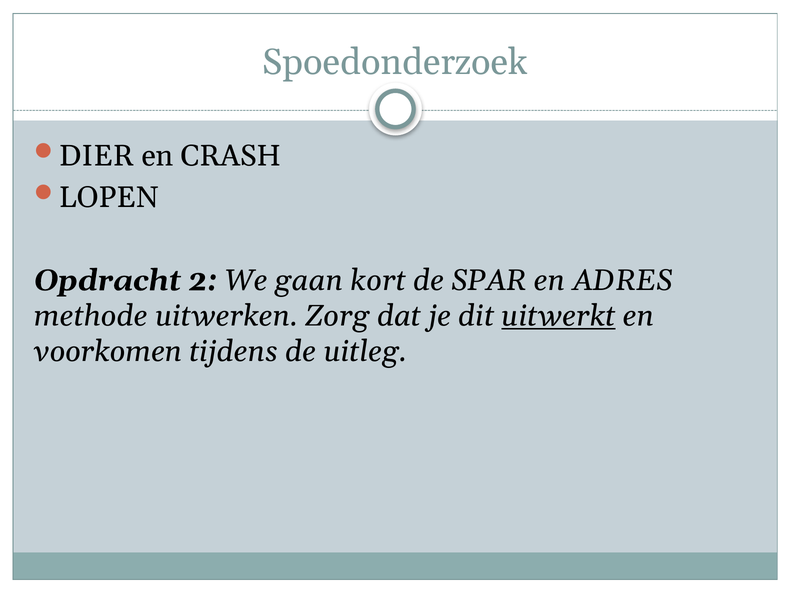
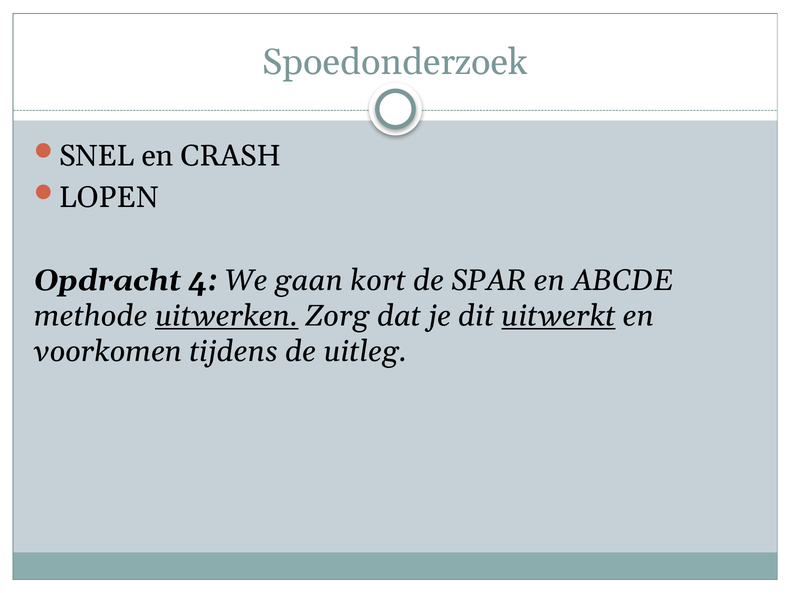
DIER: DIER -> SNEL (97, 156)
2: 2 -> 4 (203, 281)
ADRES: ADRES -> ABCDE (623, 281)
uitwerken underline: none -> present (227, 316)
